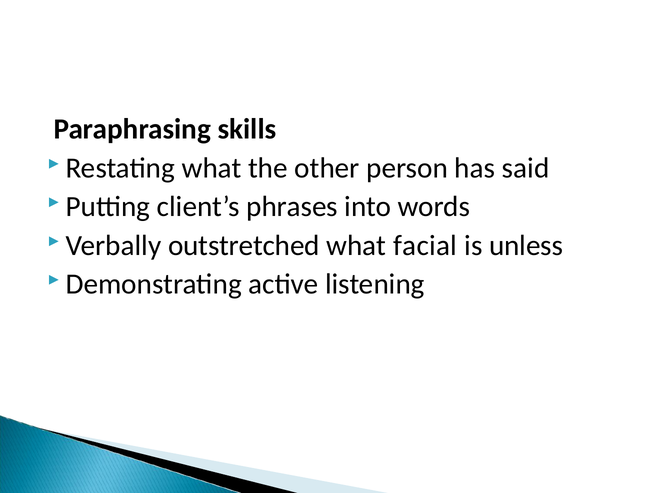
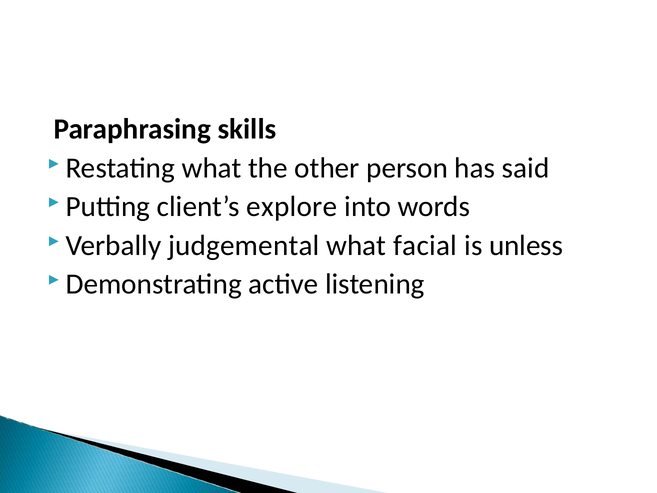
phrases: phrases -> explore (292, 207)
outstretched: outstretched -> judgemental (244, 245)
